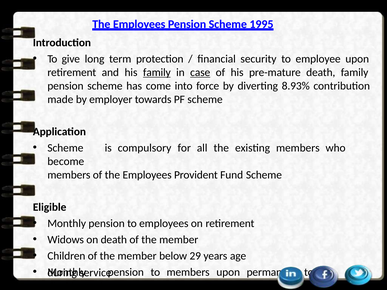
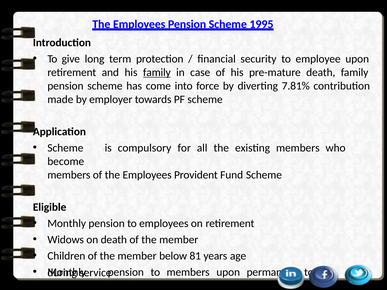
case underline: present -> none (200, 72)
8.93%: 8.93% -> 7.81% (296, 86)
29: 29 -> 81 (195, 256)
